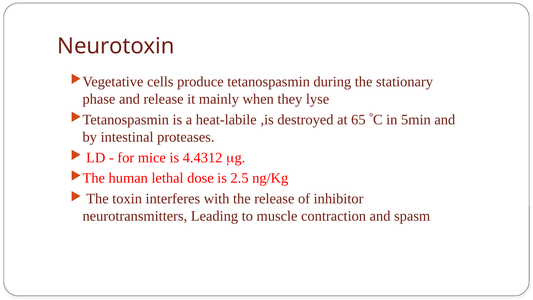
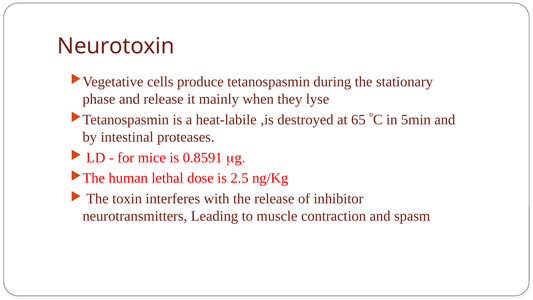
4.4312: 4.4312 -> 0.8591 (203, 158)
